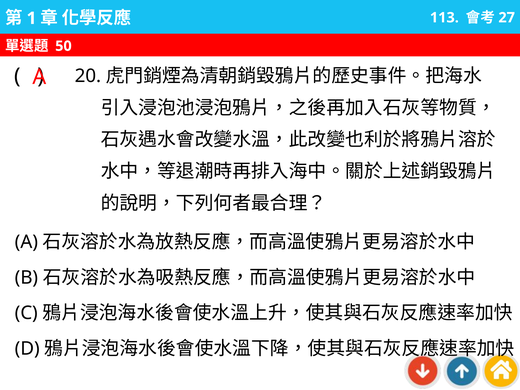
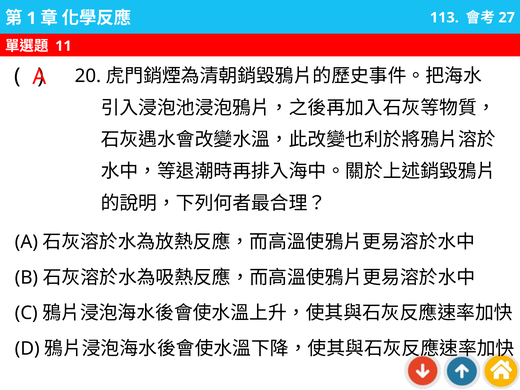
50: 50 -> 11 (63, 46)
